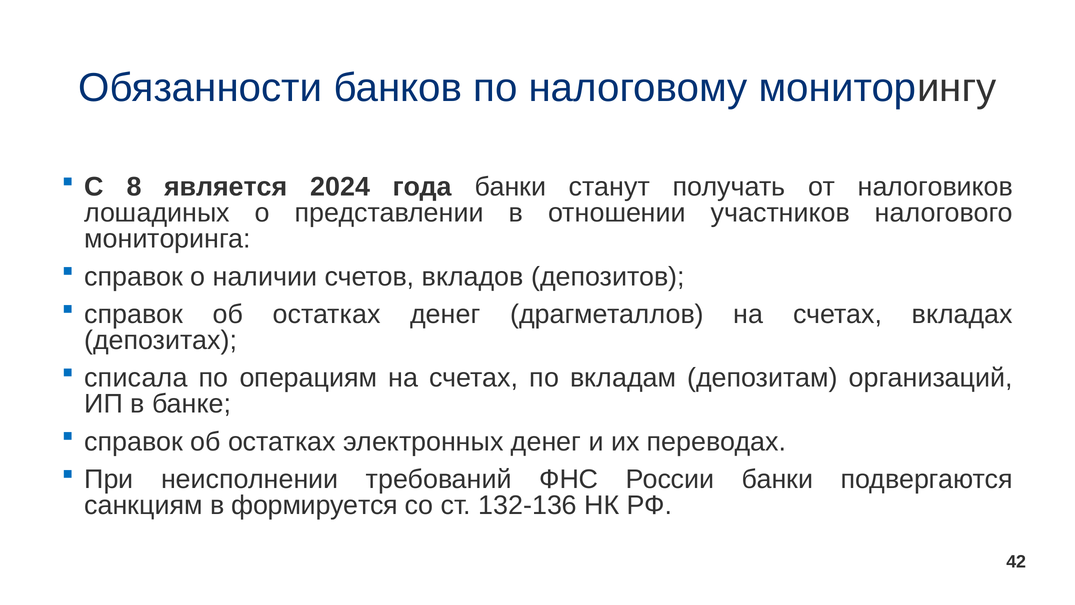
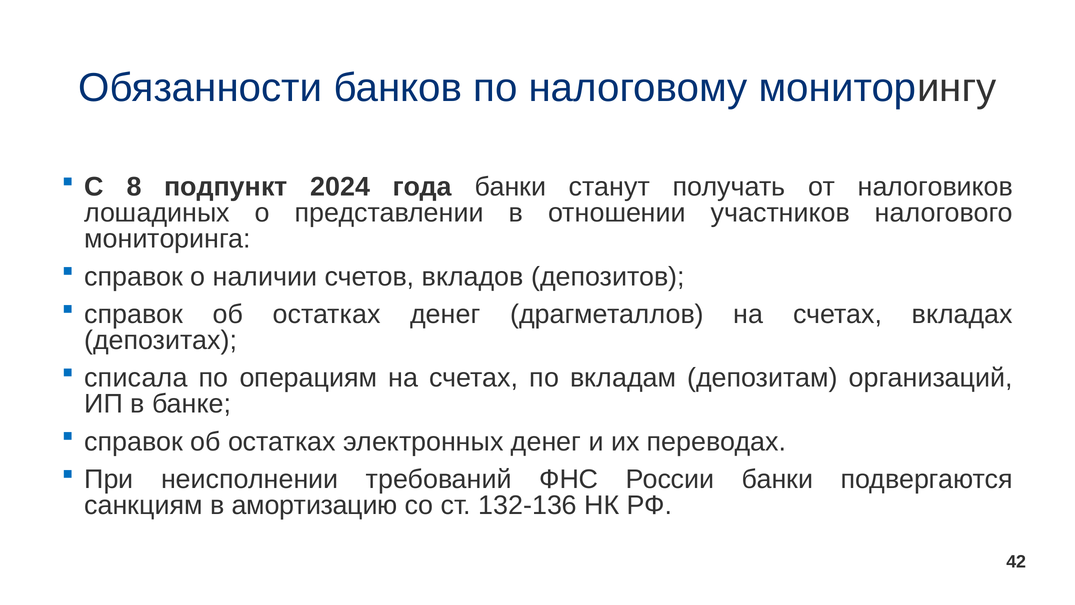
является: является -> подпункт (226, 187)
формируется: формируется -> амортизацию (315, 505)
